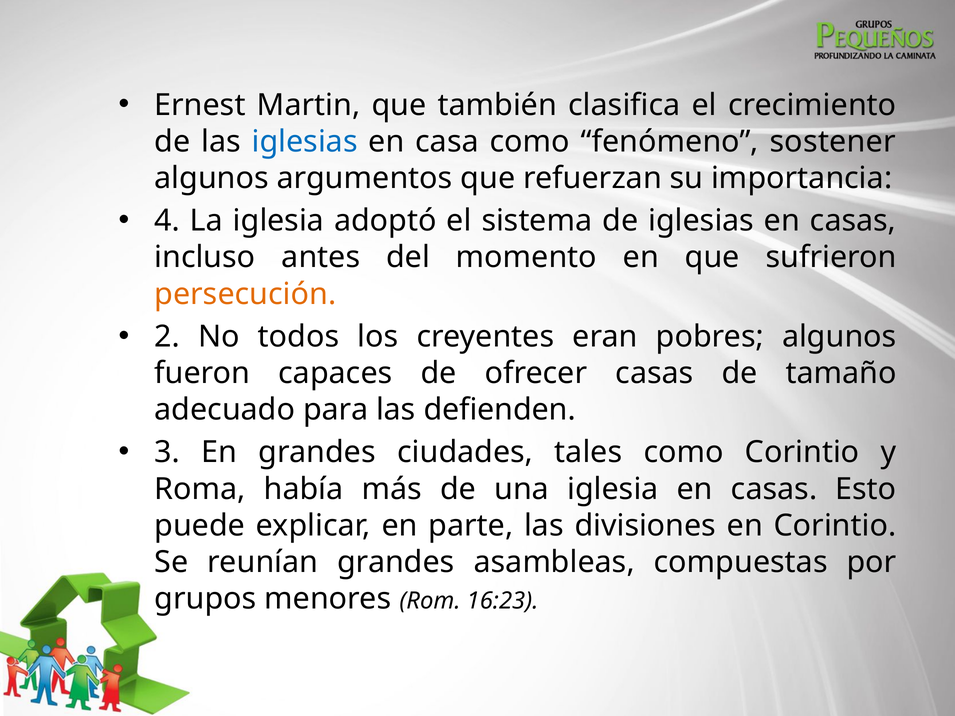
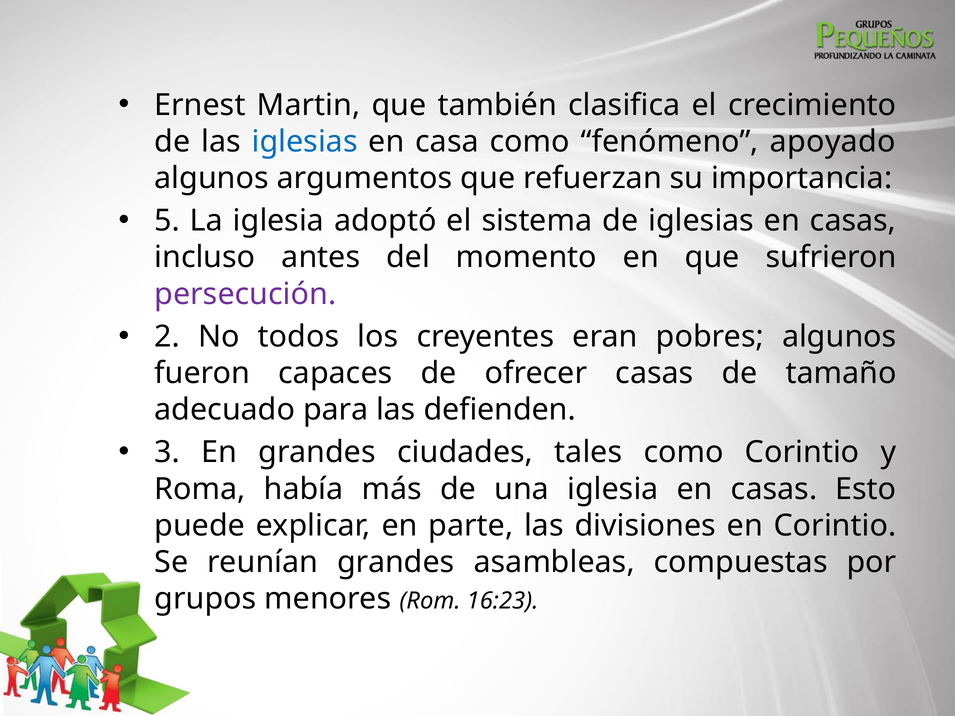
sostener: sostener -> apoyado (833, 142)
4: 4 -> 5 (167, 221)
persecución colour: orange -> purple (245, 294)
